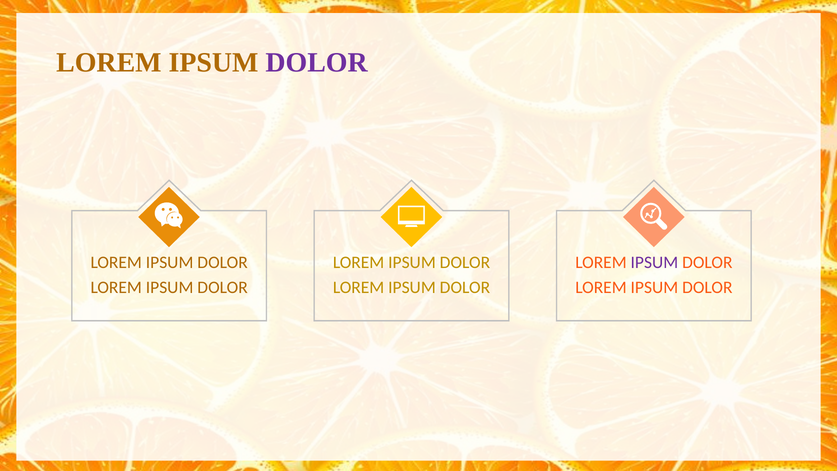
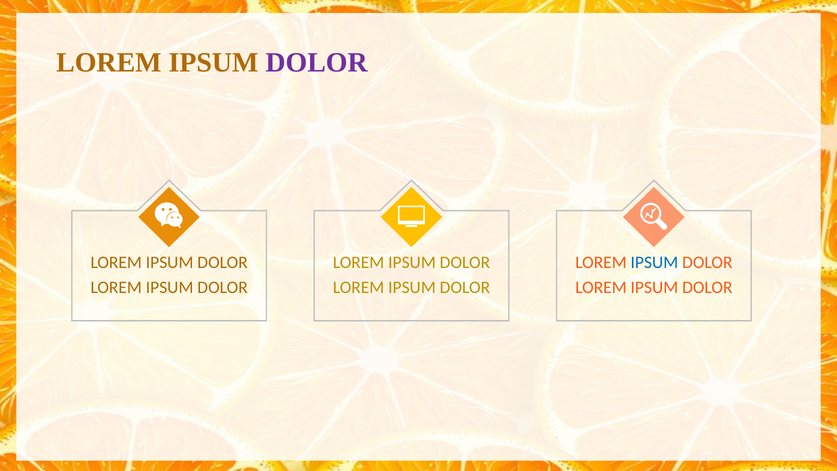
IPSUM colour: purple -> blue (654, 262)
